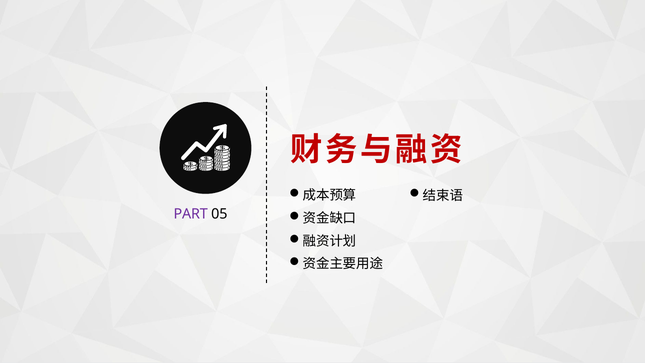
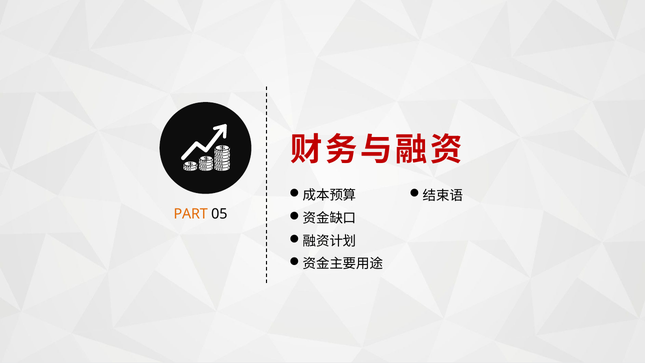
PART colour: purple -> orange (191, 214)
